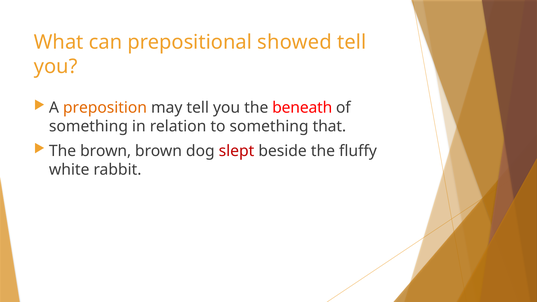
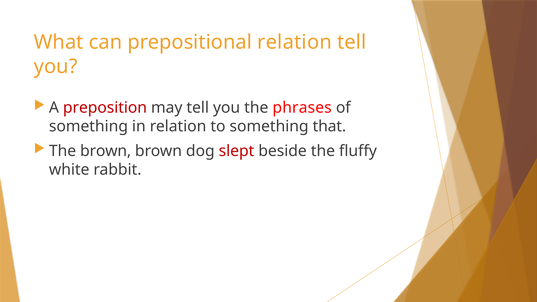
prepositional showed: showed -> relation (295, 42)
preposition colour: orange -> red (105, 108)
beneath: beneath -> phrases (302, 108)
